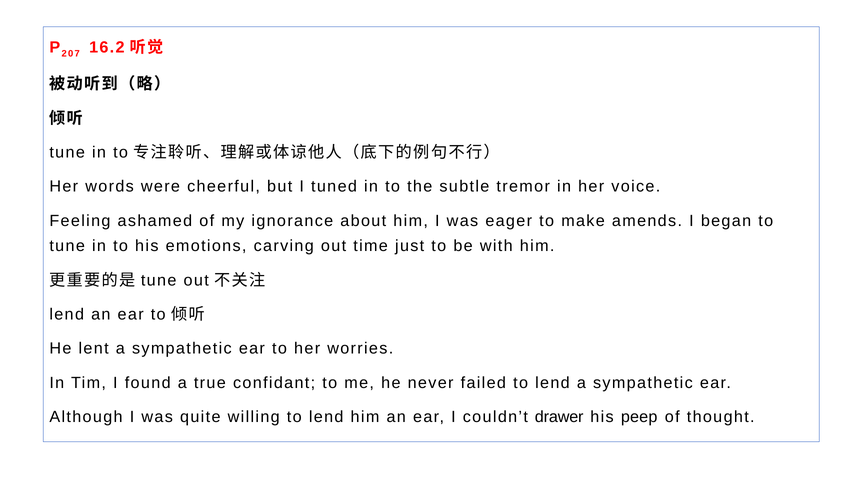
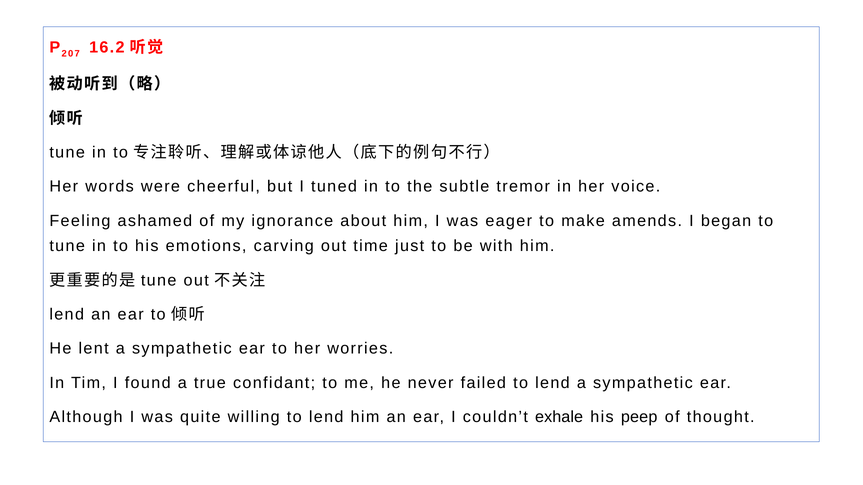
drawer: drawer -> exhale (559, 417)
